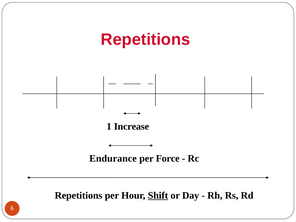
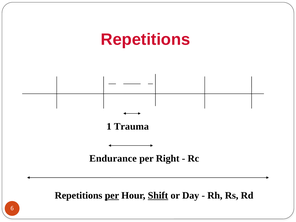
Increase: Increase -> Trauma (131, 126)
Force: Force -> Right (168, 159)
per underline: none -> present (112, 196)
